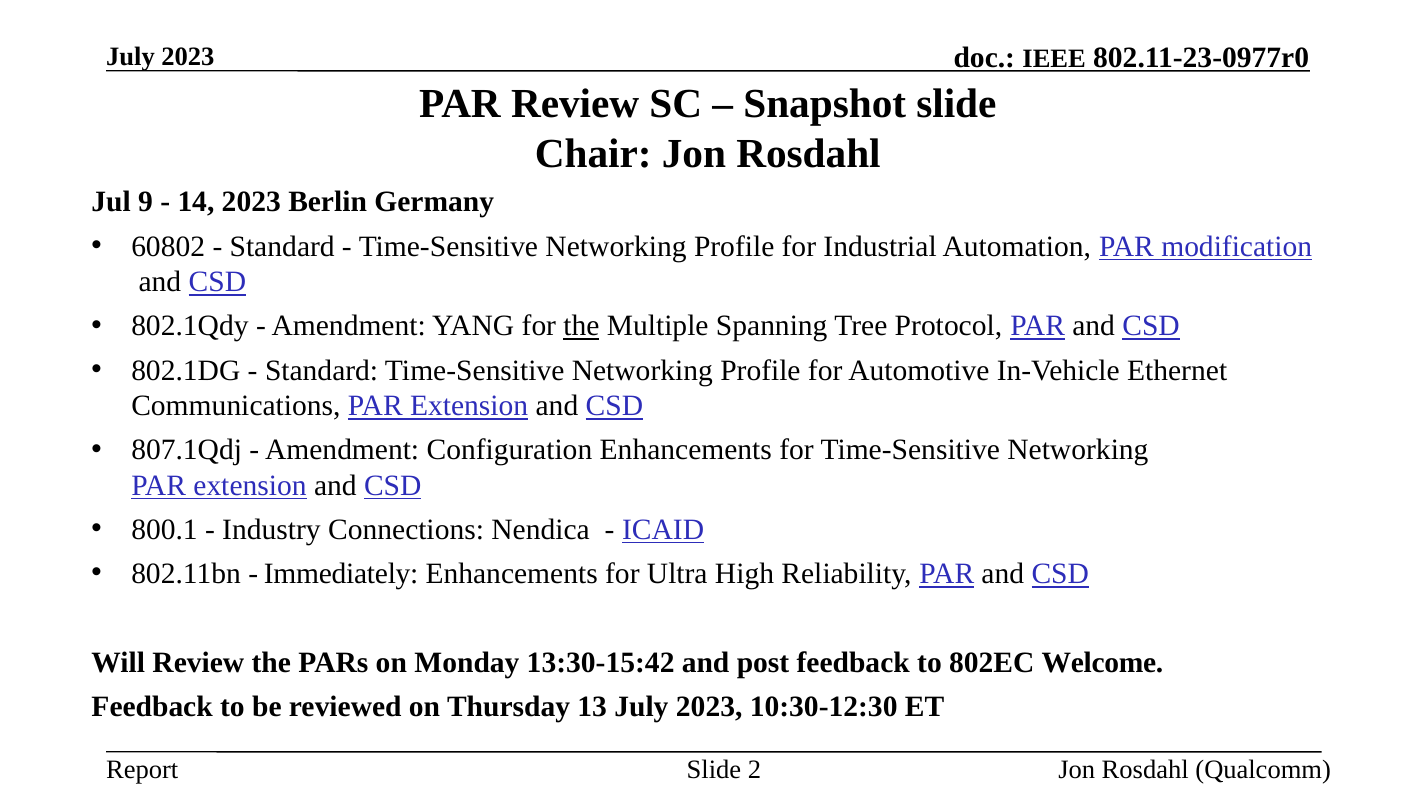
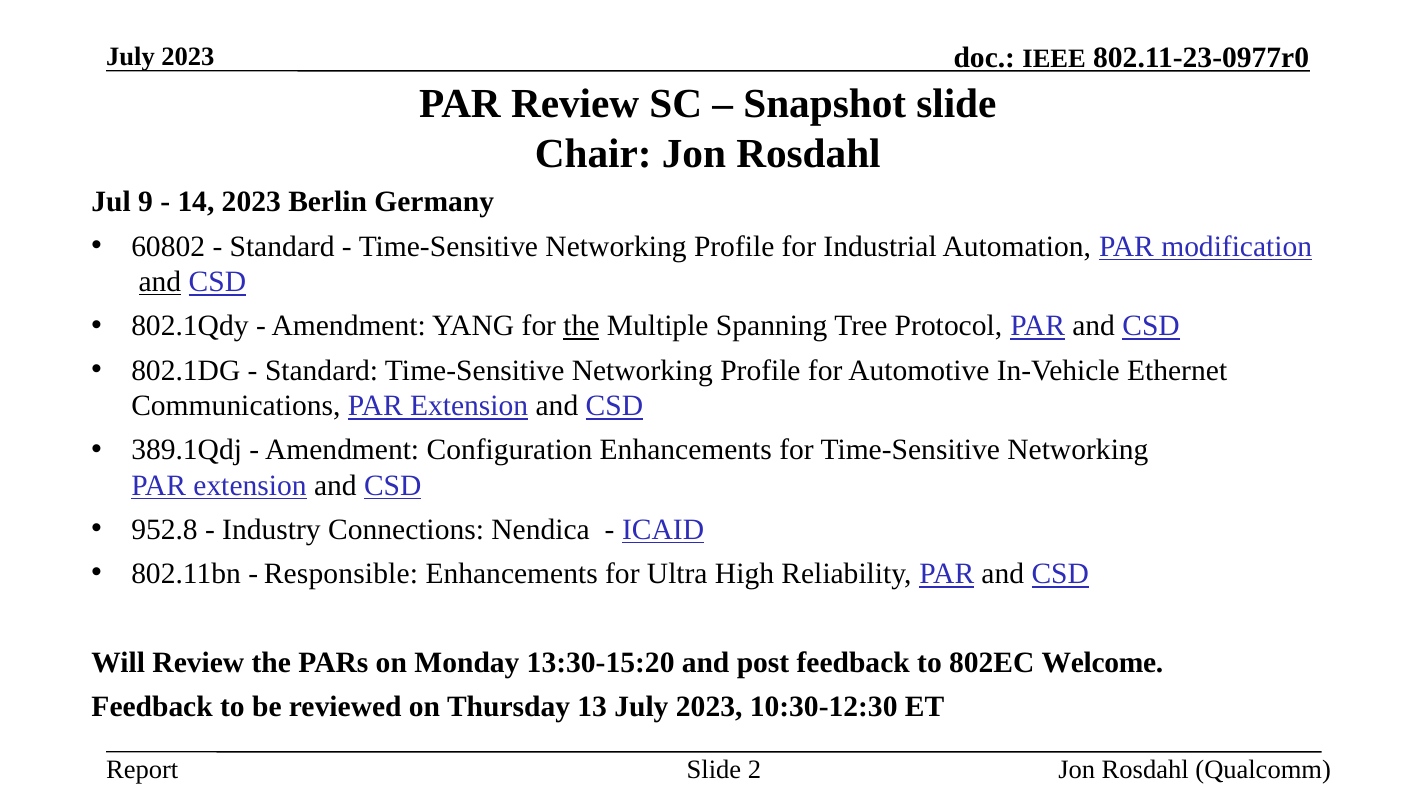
and underline: none -> present (160, 282)
807.1Qdj: 807.1Qdj -> 389.1Qdj (187, 450)
800.1: 800.1 -> 952.8 (165, 530)
Immediately: Immediately -> Responsible (341, 574)
13:30-15:42: 13:30-15:42 -> 13:30-15:20 (601, 663)
